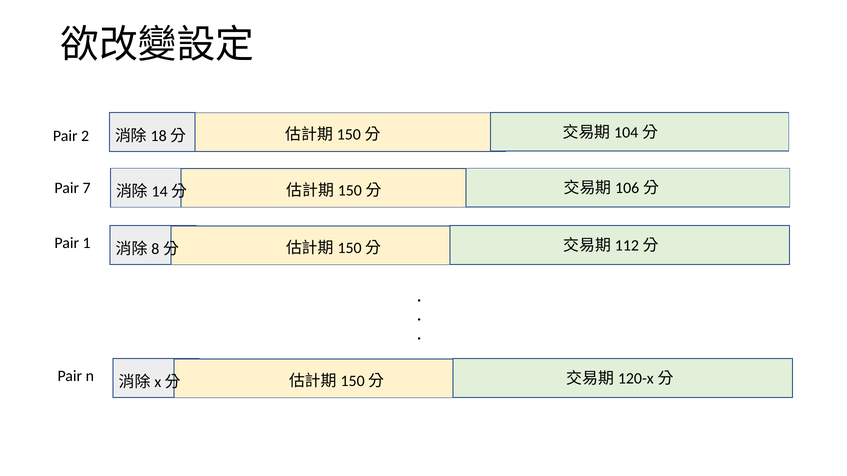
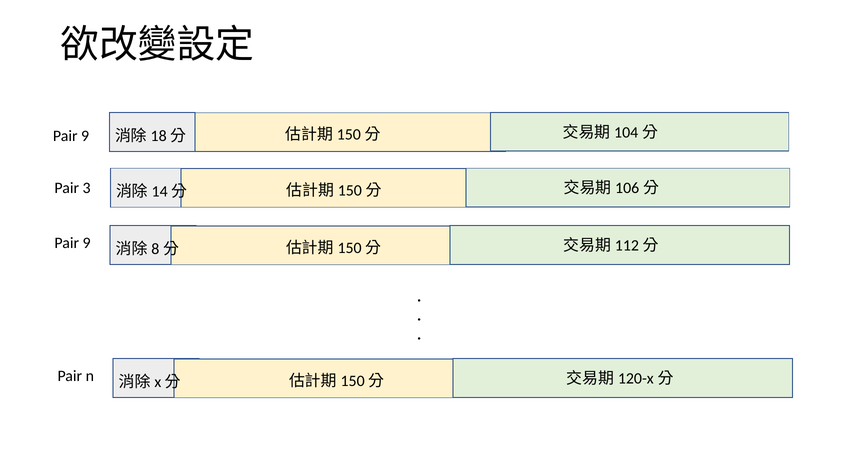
2: 2 -> 9 (85, 136)
7: 7 -> 3 (87, 188)
1: 1 -> 9 (87, 243)
